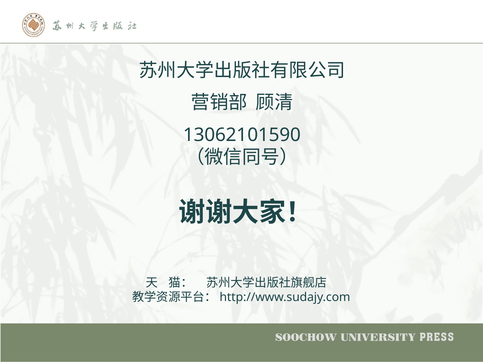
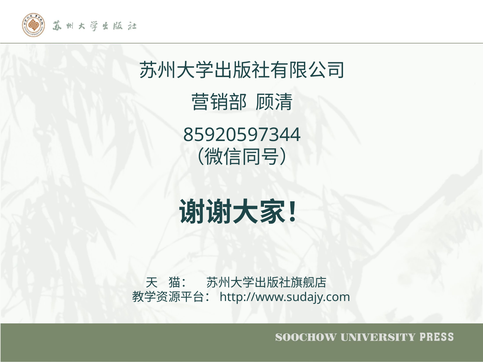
13062101590: 13062101590 -> 85920597344 (242, 135)
